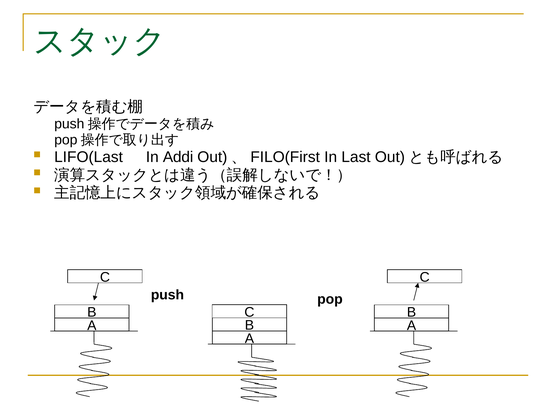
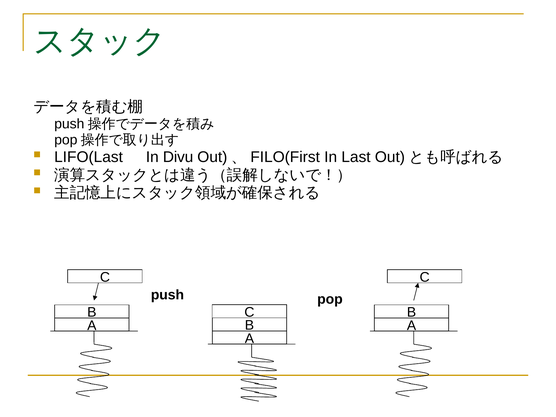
Addi: Addi -> Divu (178, 157)
